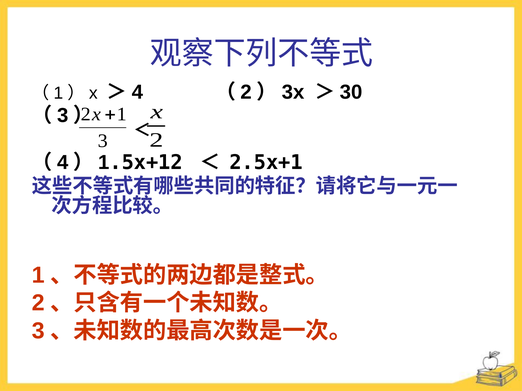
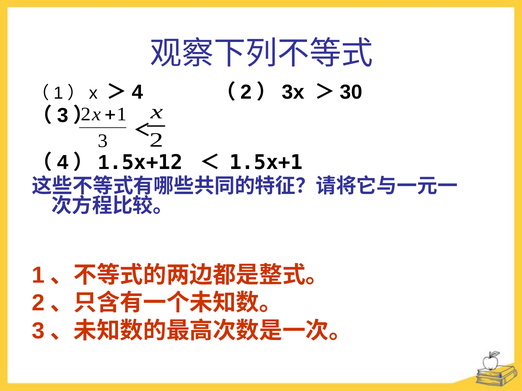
2.5x+1: 2.5x+1 -> 1.5x+1 (266, 163)
